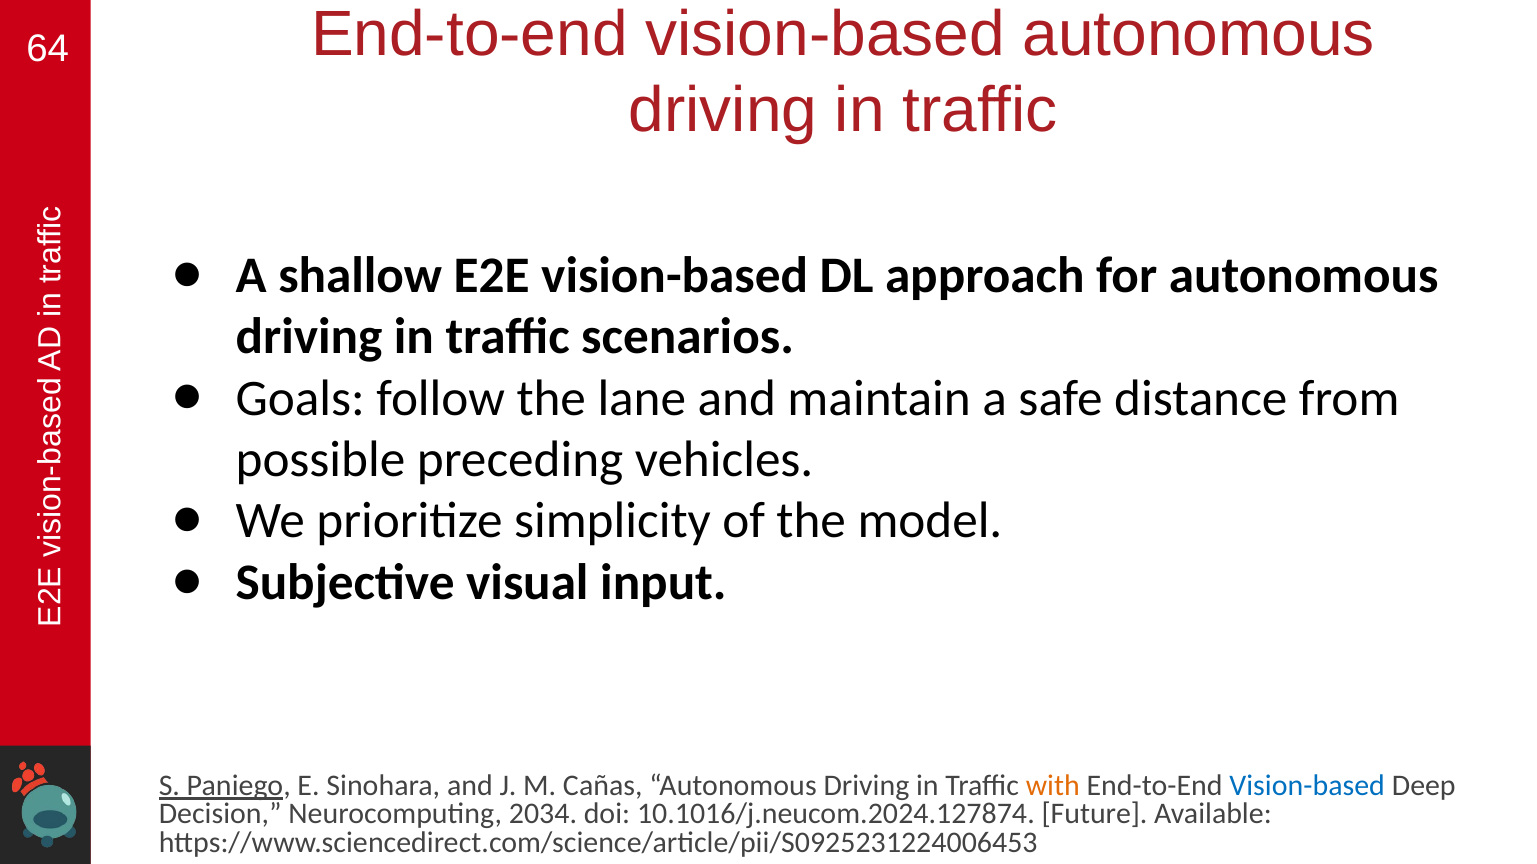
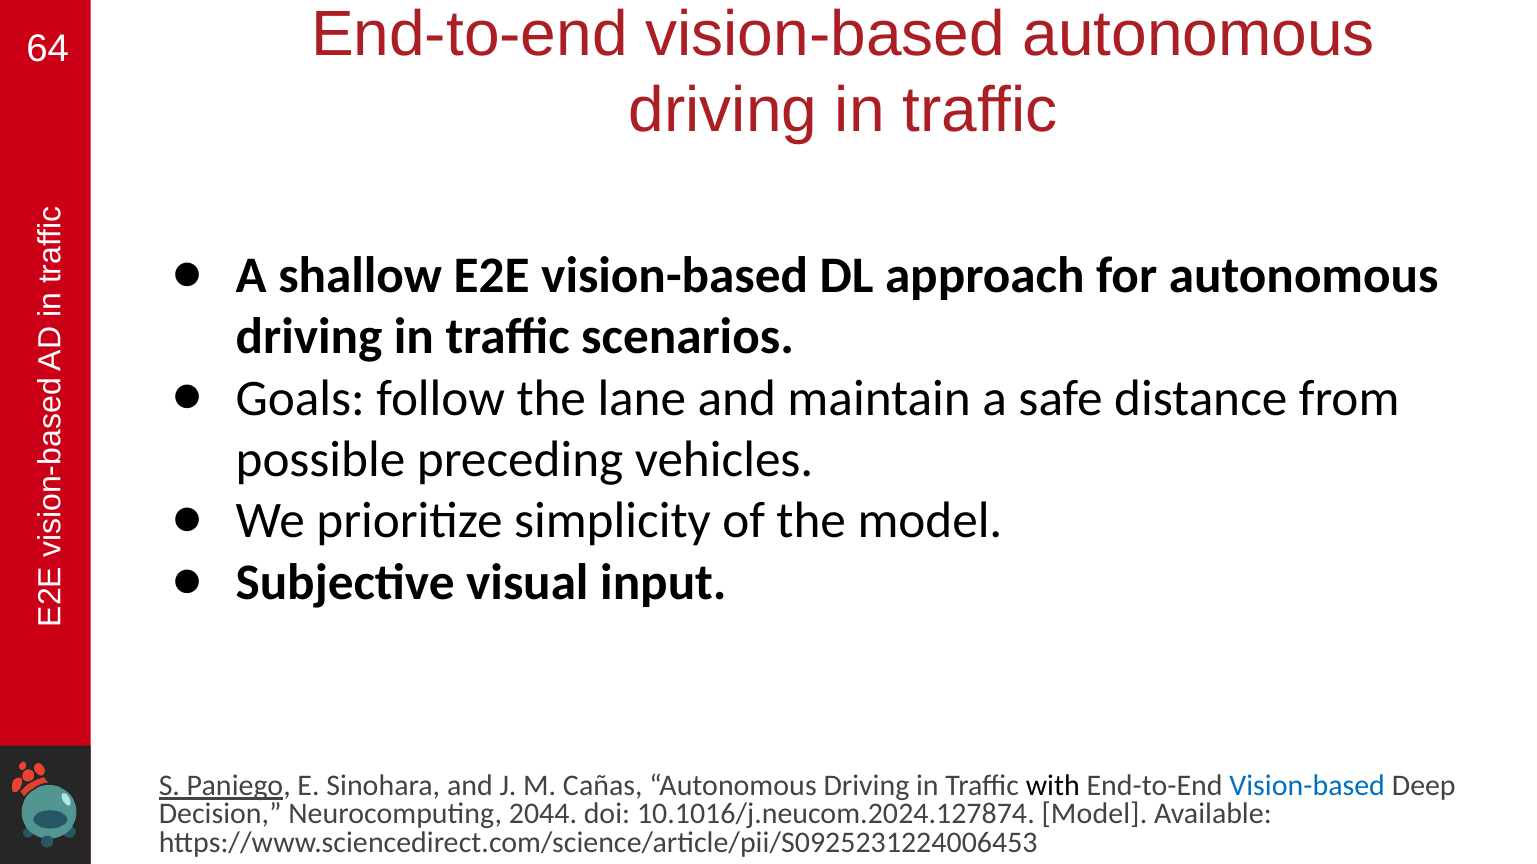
with colour: orange -> black (1053, 786)
2034: 2034 -> 2044 (543, 815)
10.1016/j.neucom.2024.127874 Future: Future -> Model (1094, 815)
